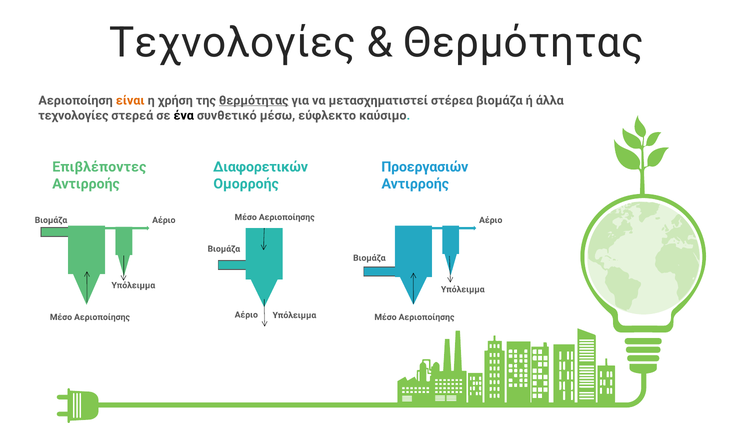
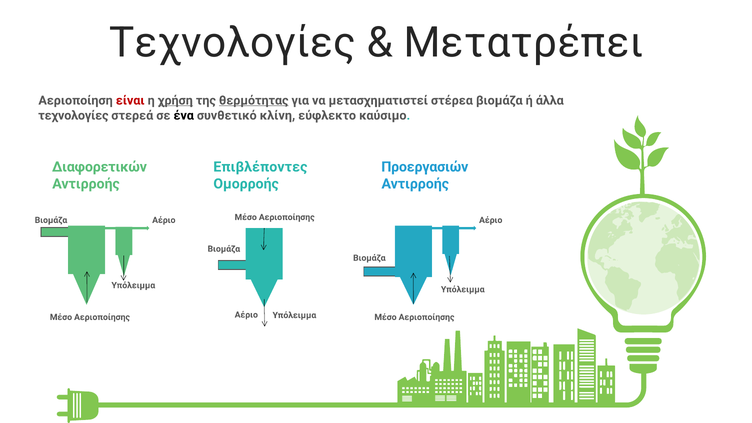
Θερμότητας: Θερμότητας -> Μετατρέπει (524, 43)
είναι colour: orange -> red (130, 100)
χρήση underline: none -> present (175, 100)
μέσω: μέσω -> κλίνη (277, 115)
Επιβλέποντες: Επιβλέποντες -> Διαφορετικών (99, 167)
Διαφορετικών: Διαφορετικών -> Επιβλέποντες (260, 167)
